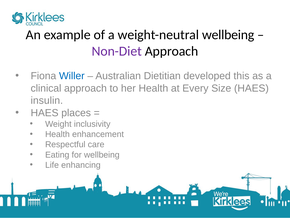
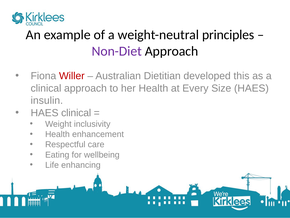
weight-neutral wellbeing: wellbeing -> principles (228, 35)
Willer colour: blue -> red (72, 76)
HAES places: places -> clinical (76, 113)
